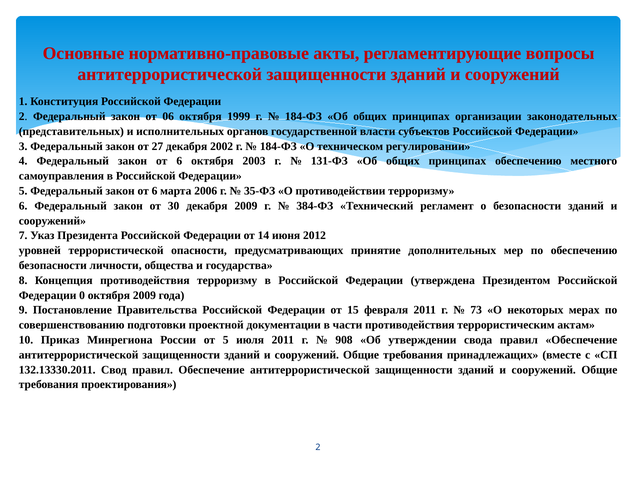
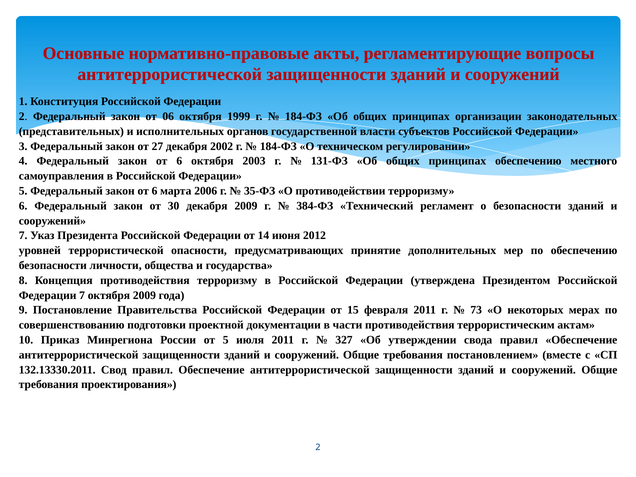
Федерации 0: 0 -> 7 (82, 295)
908: 908 -> 327 (344, 340)
принадлежащих: принадлежащих -> постановлением (493, 355)
